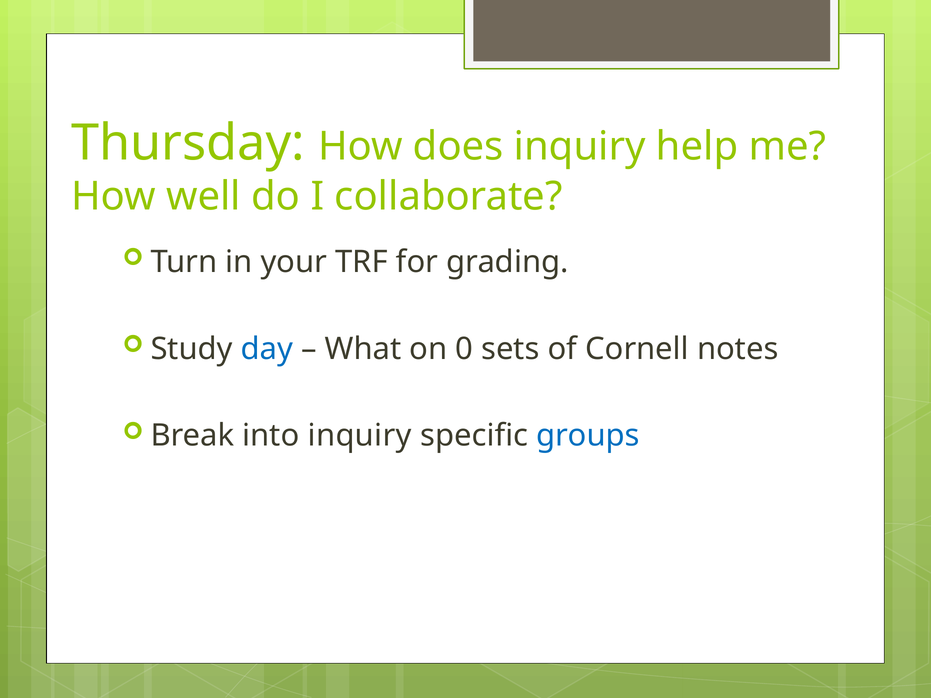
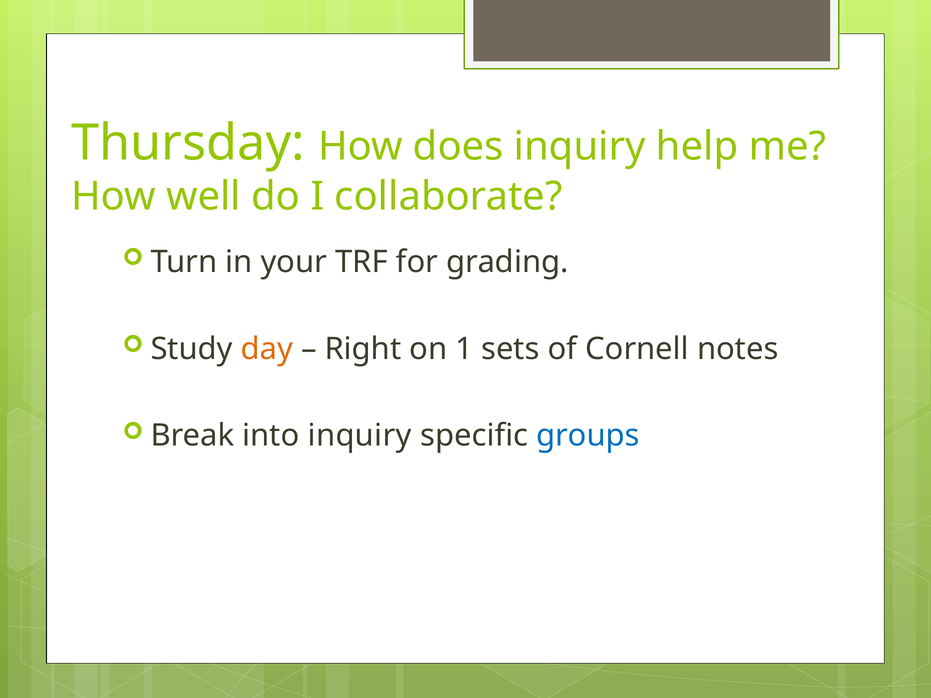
day colour: blue -> orange (267, 349)
What: What -> Right (363, 349)
0: 0 -> 1 (464, 349)
